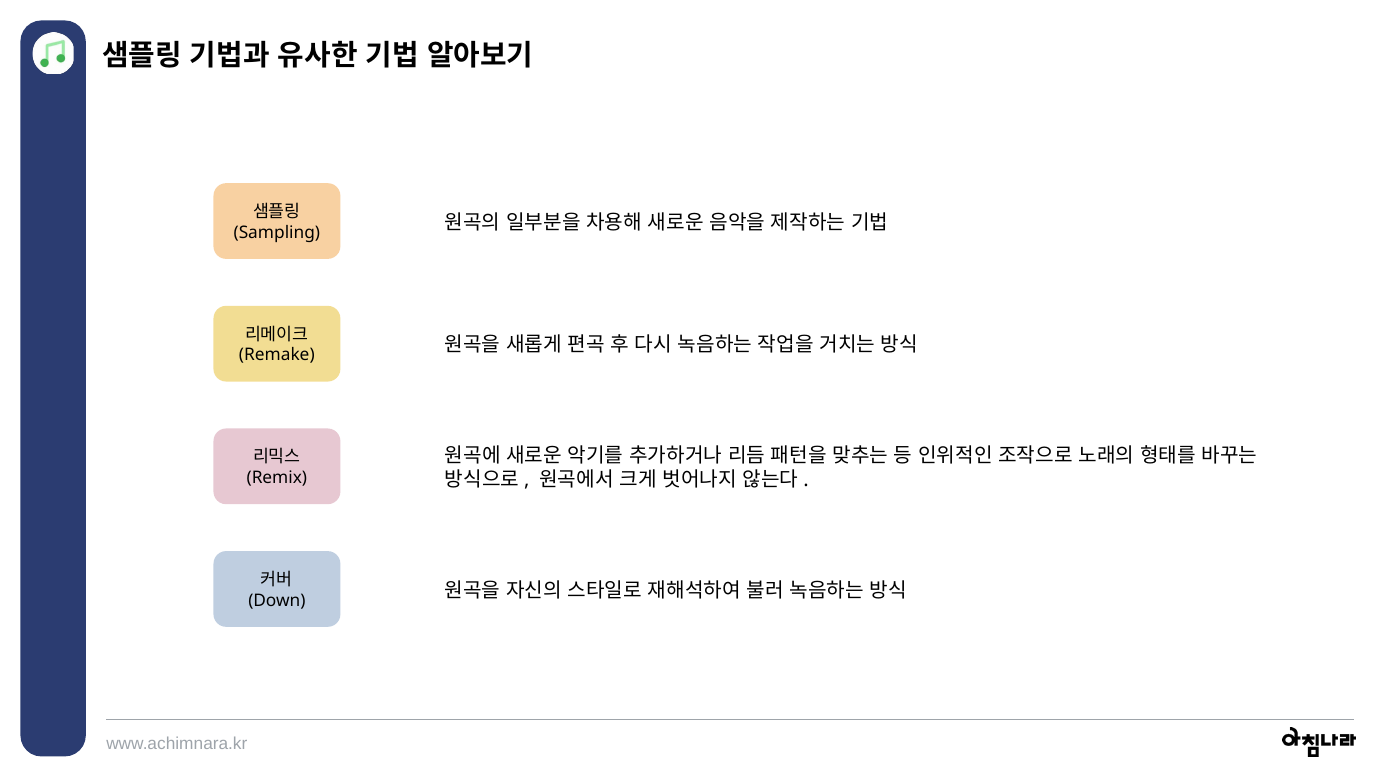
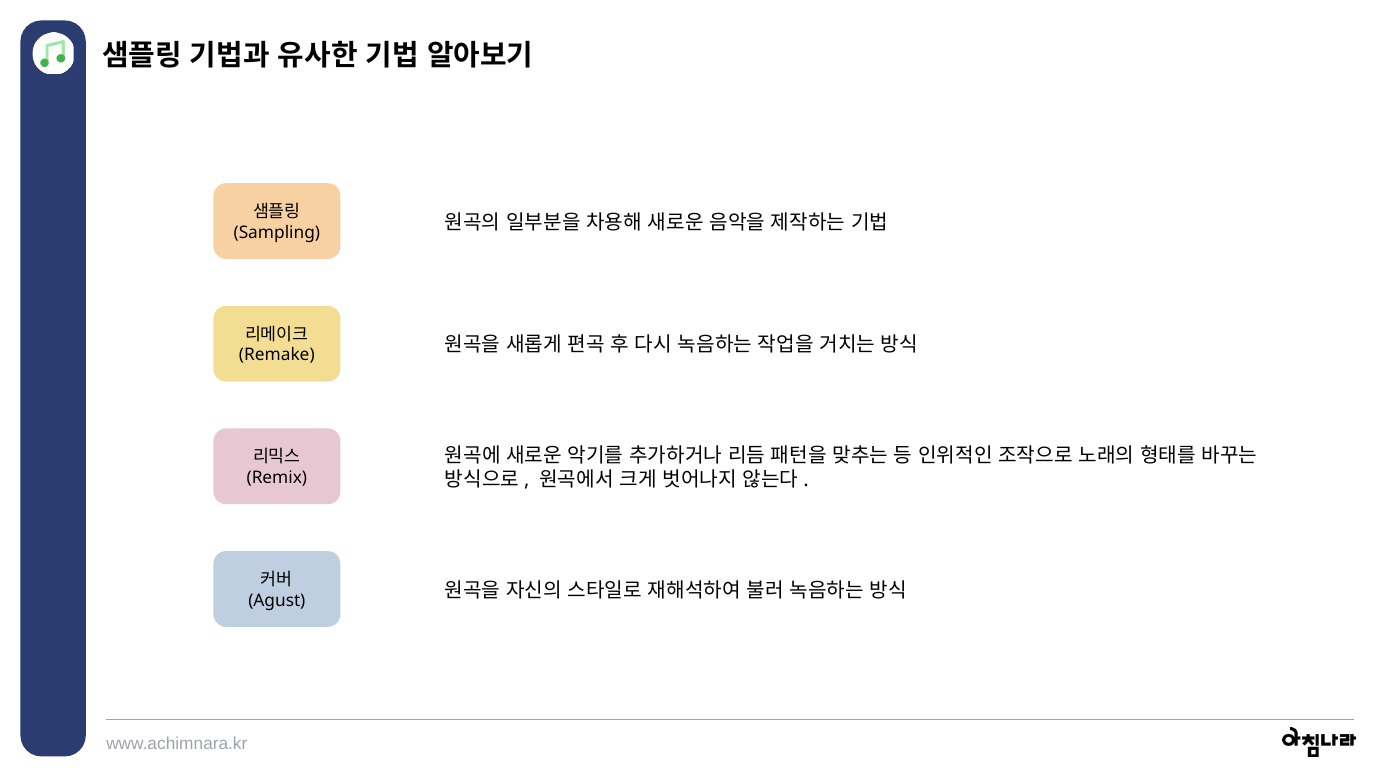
Down: Down -> Agust (277, 601)
